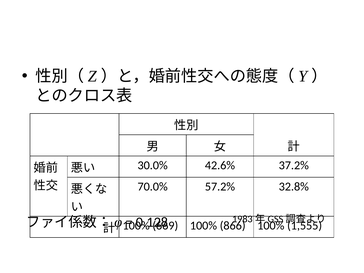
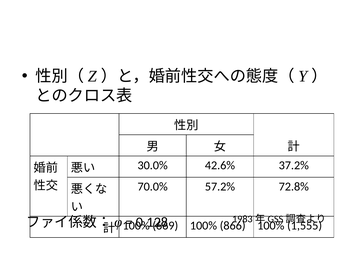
32.8%: 32.8% -> 72.8% (294, 187)
